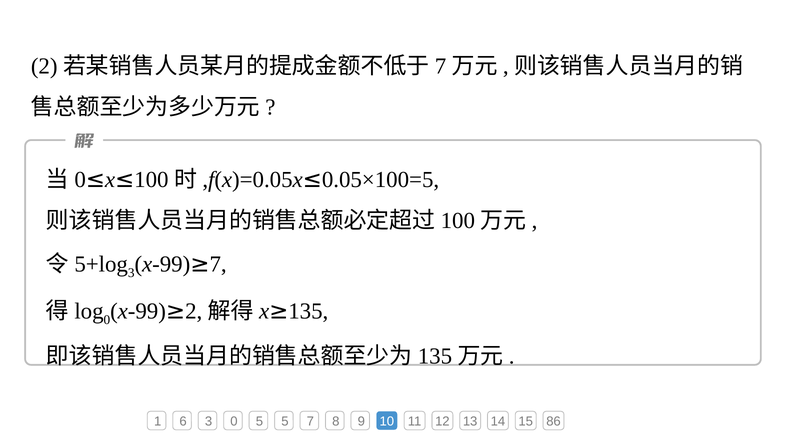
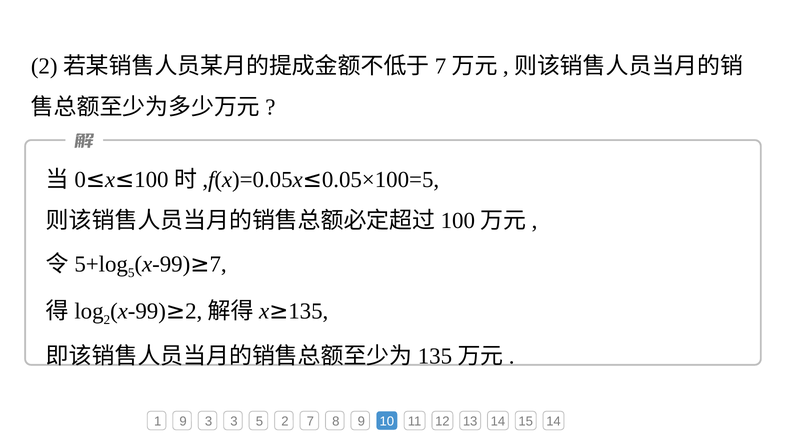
3: 3 -> 5 (131, 273)
0: 0 -> 2 (107, 320)
1 6: 6 -> 9 (183, 422)
3 0: 0 -> 3 (234, 422)
5 5: 5 -> 2 (285, 422)
15 86: 86 -> 14 (554, 422)
